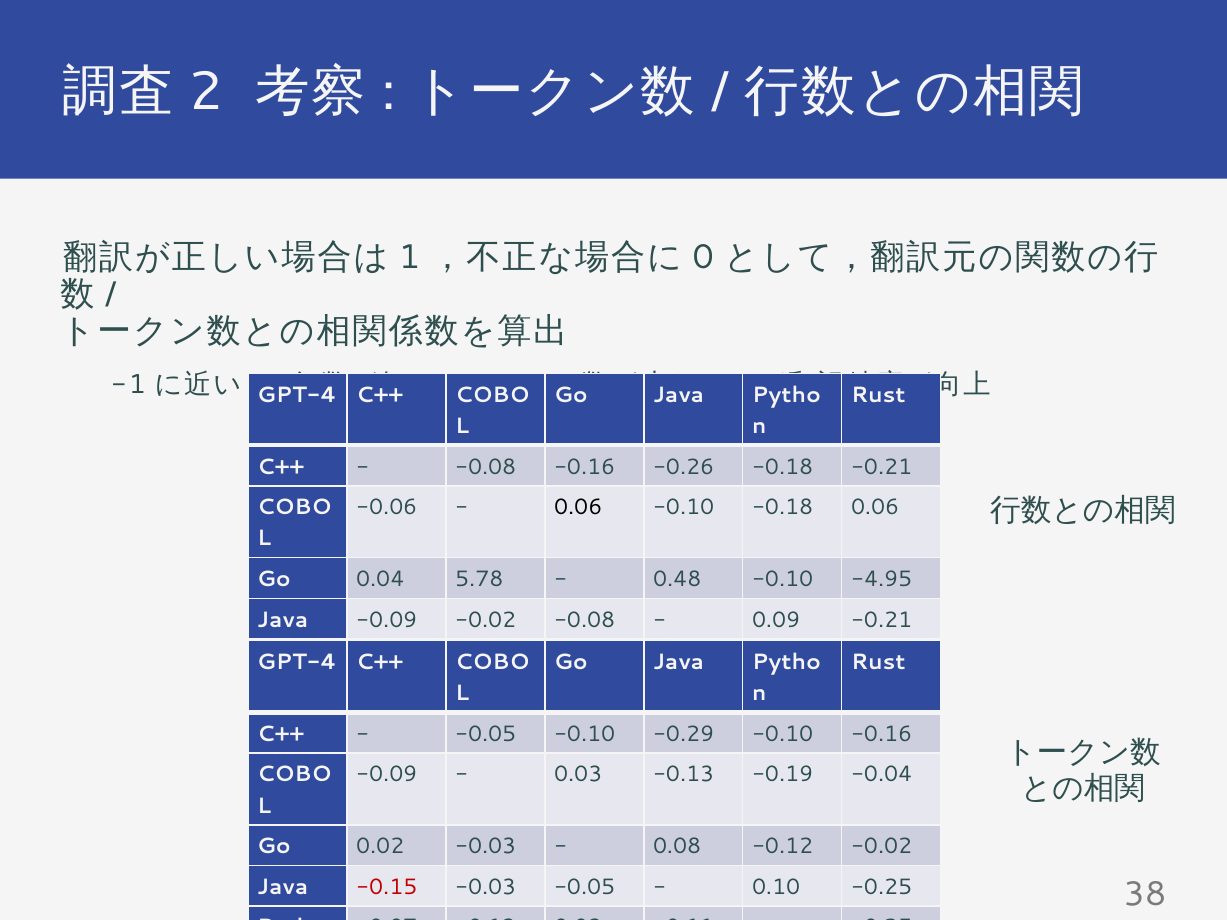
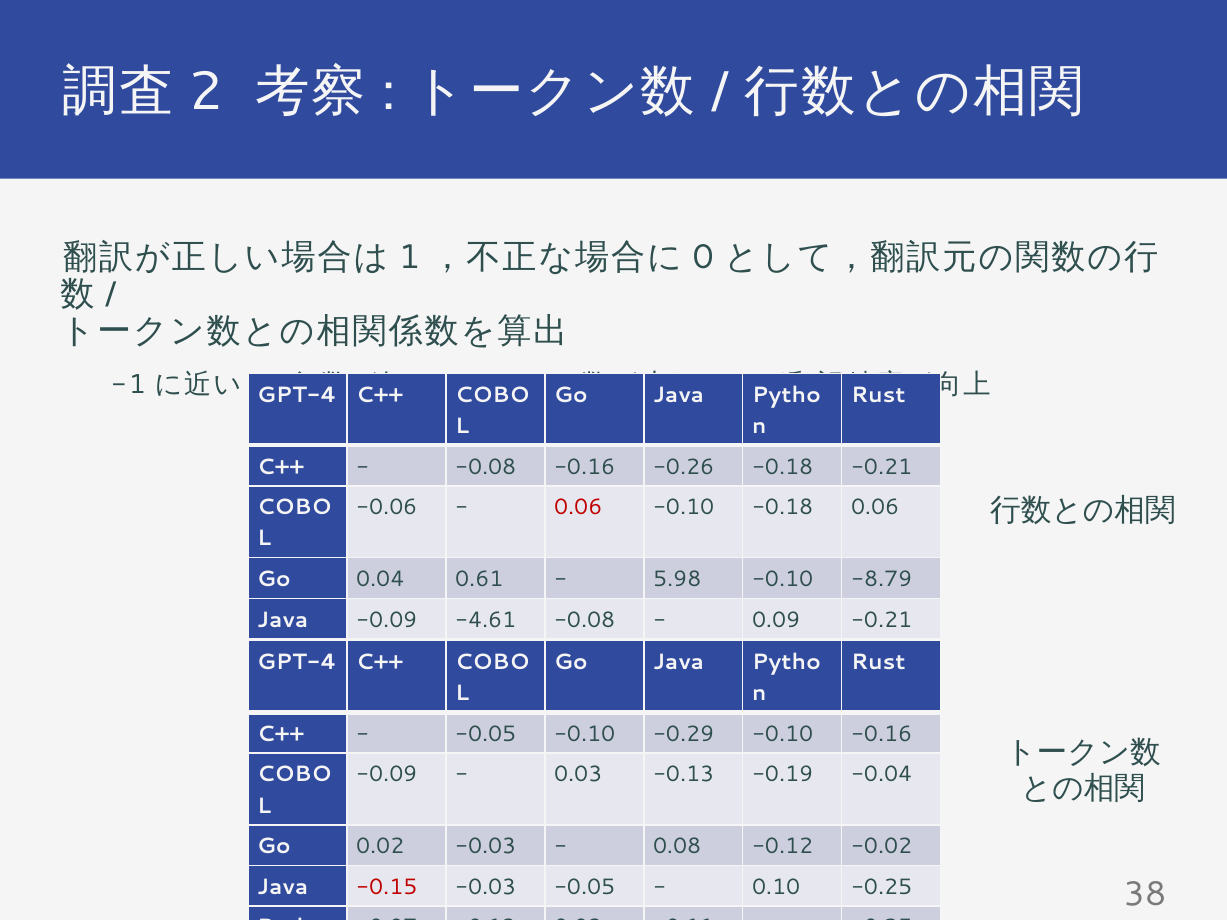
0.06 colour: black -> red (578, 507)
5.78: 5.78 -> 0.61 (479, 579)
0.48: 0.48 -> 5.98 (677, 579)
-4.95: -4.95 -> -8.79 (882, 579)
-0.09 -0.02: -0.02 -> -4.61 (486, 620)
